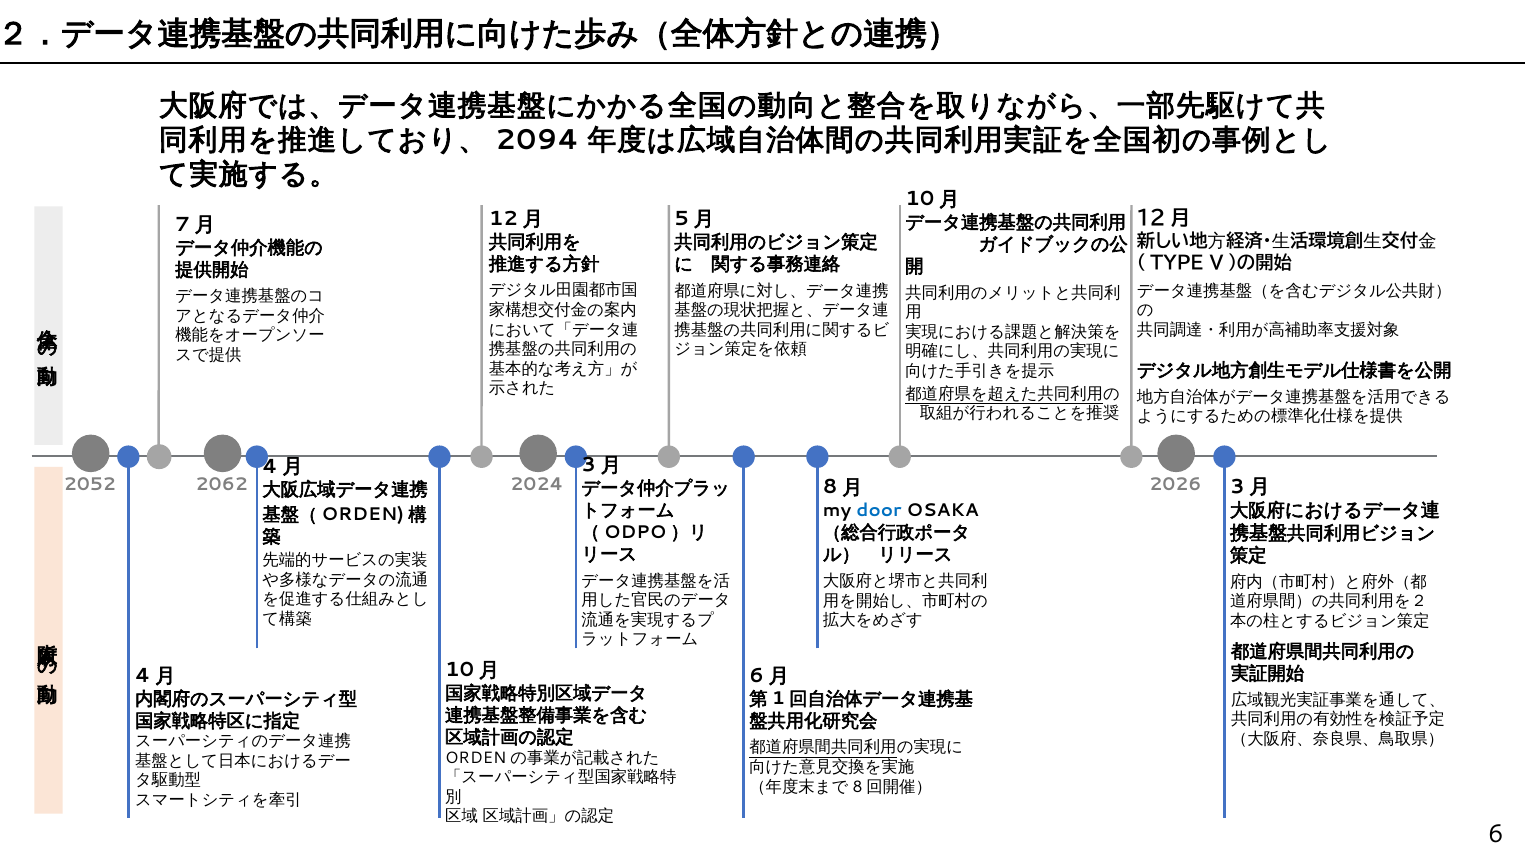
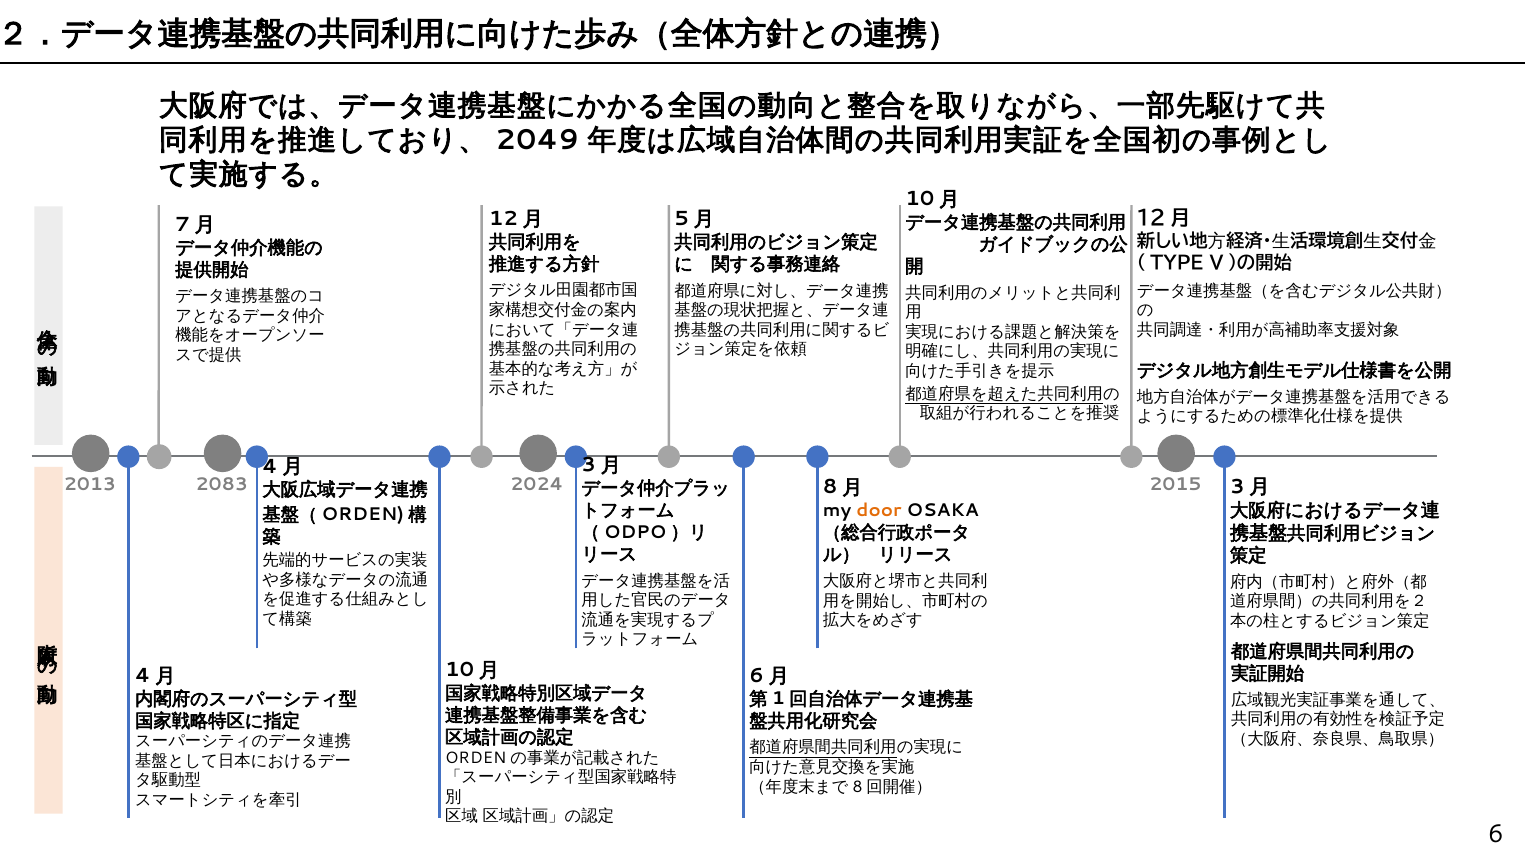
2094: 2094 -> 2049 (537, 140)
2052: 2052 -> 2013 (90, 484)
2062: 2062 -> 2083 (222, 484)
2026: 2026 -> 2015 (1175, 484)
door colour: blue -> orange (879, 510)
